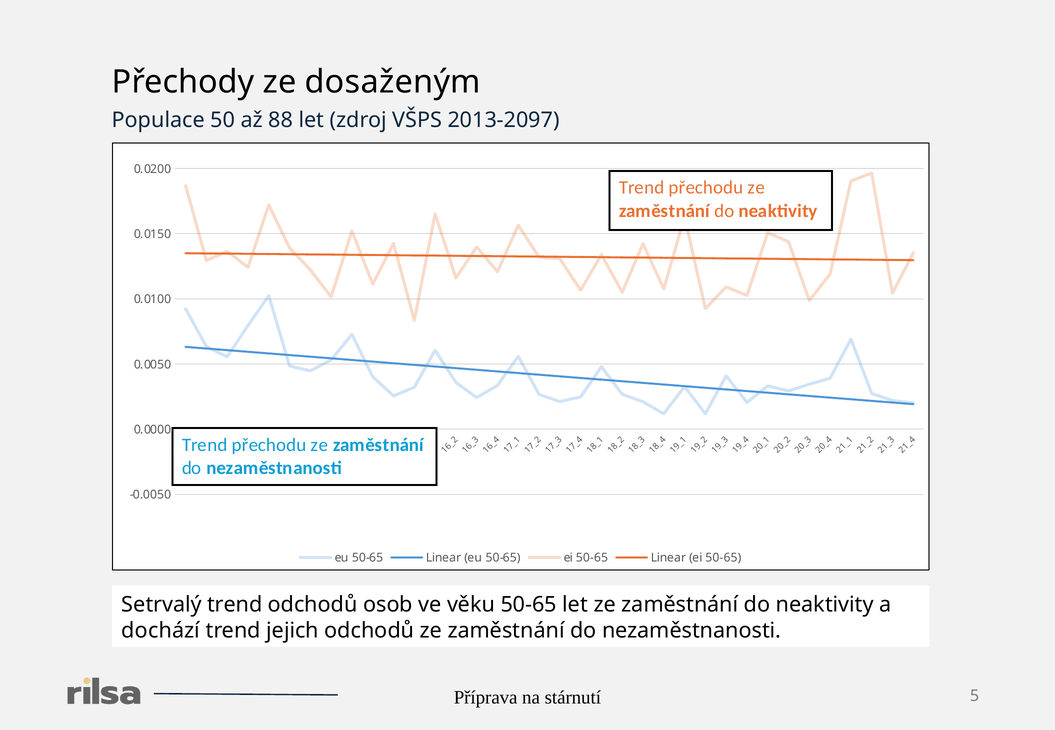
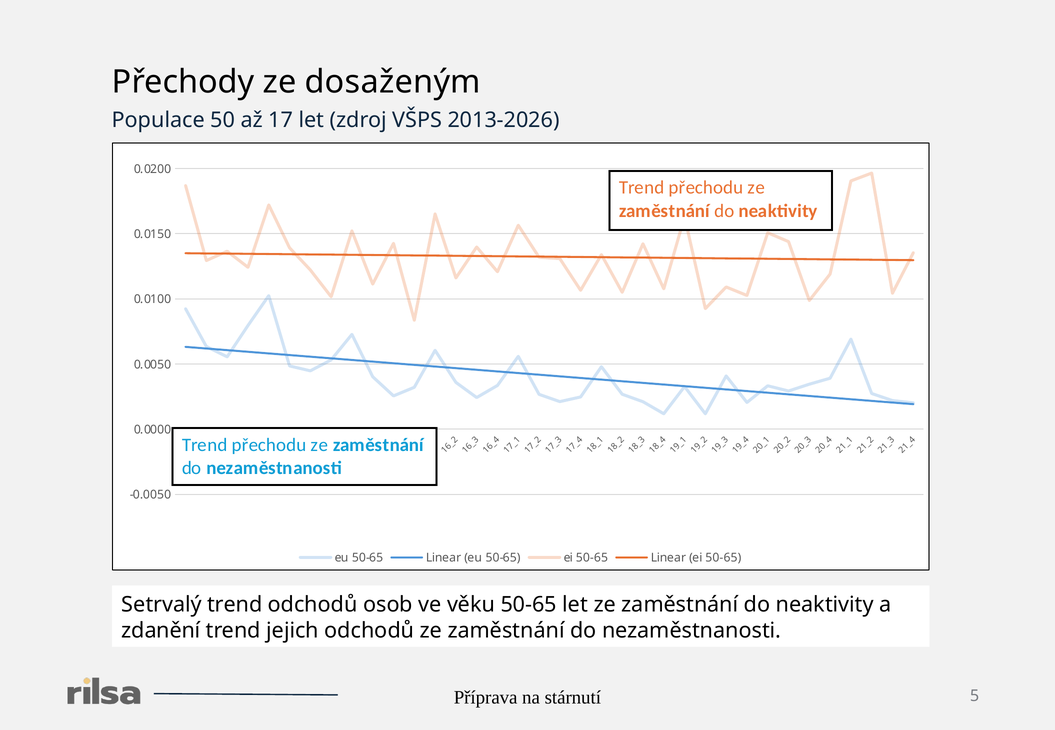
88: 88 -> 17 (281, 120)
2013-2097: 2013-2097 -> 2013-2026 (504, 120)
dochází: dochází -> zdanění (161, 631)
